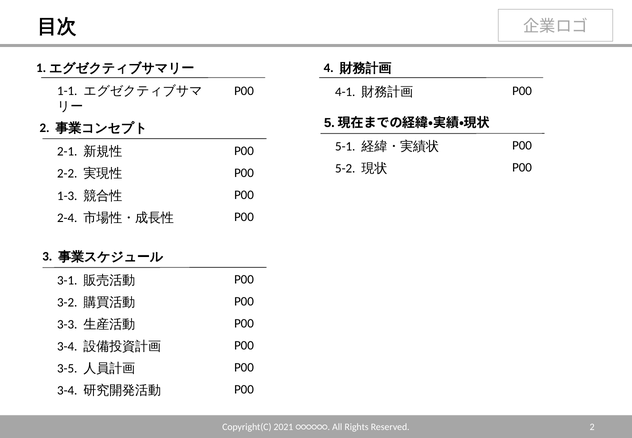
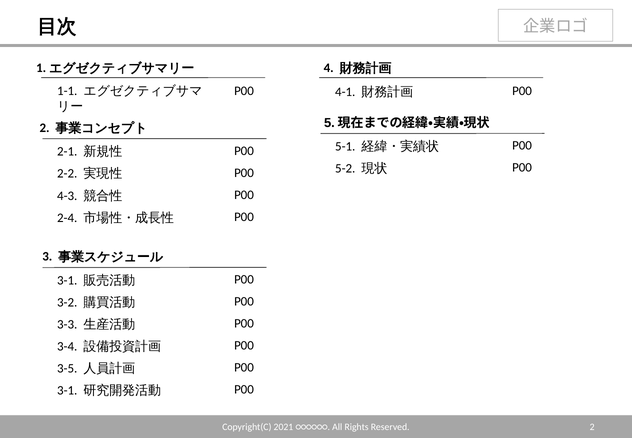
1-3: 1-3 -> 4-3 (67, 196)
3-4: 3-4 -> 3-1 (67, 390)
